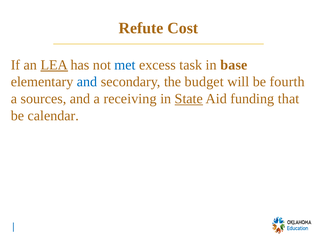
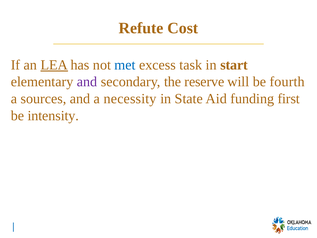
base: base -> start (234, 65)
and colour: blue -> purple (87, 82)
budget: budget -> reserve (204, 82)
receiving: receiving -> necessity (130, 99)
State underline: present -> none (189, 99)
that: that -> first (289, 99)
calendar: calendar -> intensity (53, 116)
